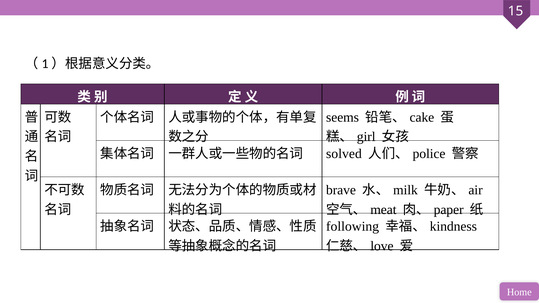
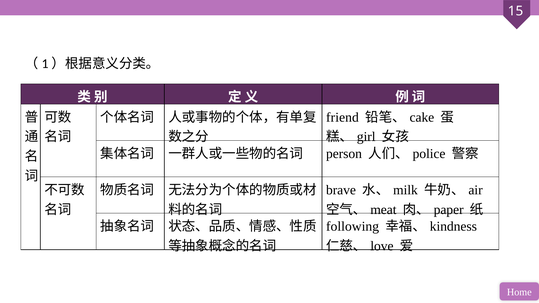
seems: seems -> friend (342, 117)
solved: solved -> person (344, 154)
